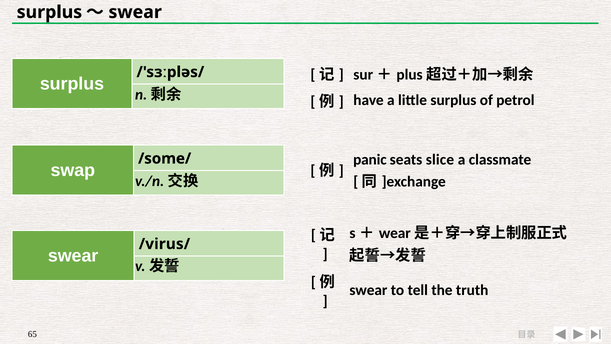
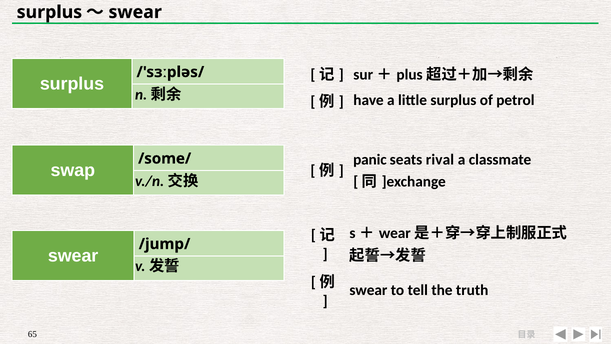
slice: slice -> rival (440, 160)
/virus/: /virus/ -> /jump/ (165, 244)
